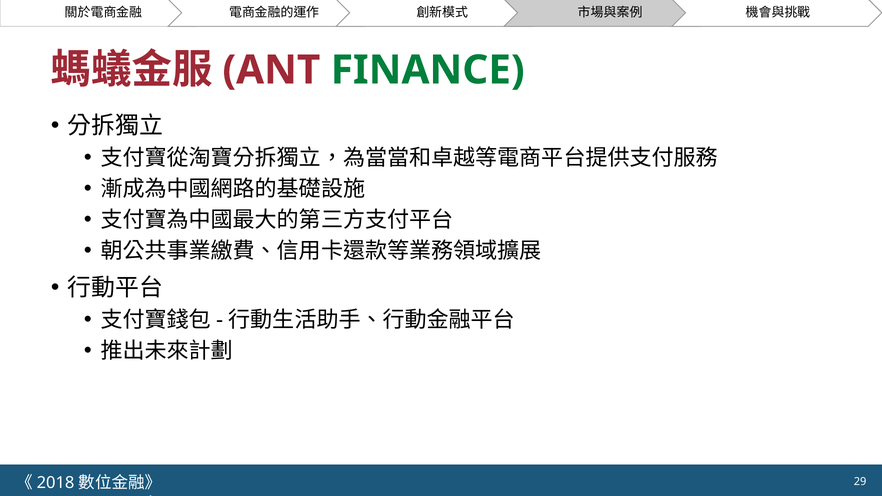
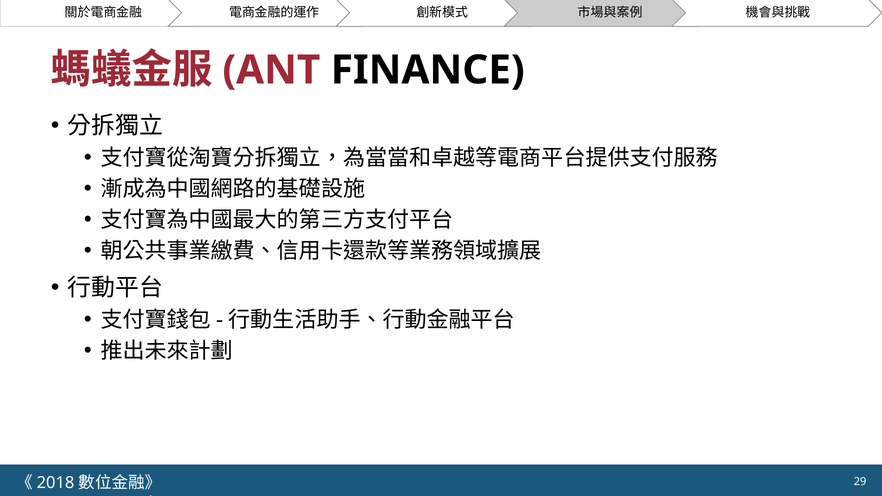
FINANCE colour: green -> black (428, 70)
